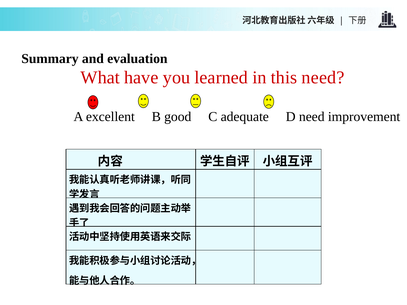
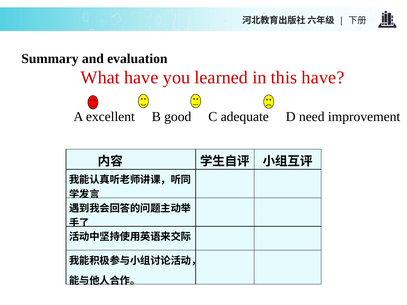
this need: need -> have (323, 78)
